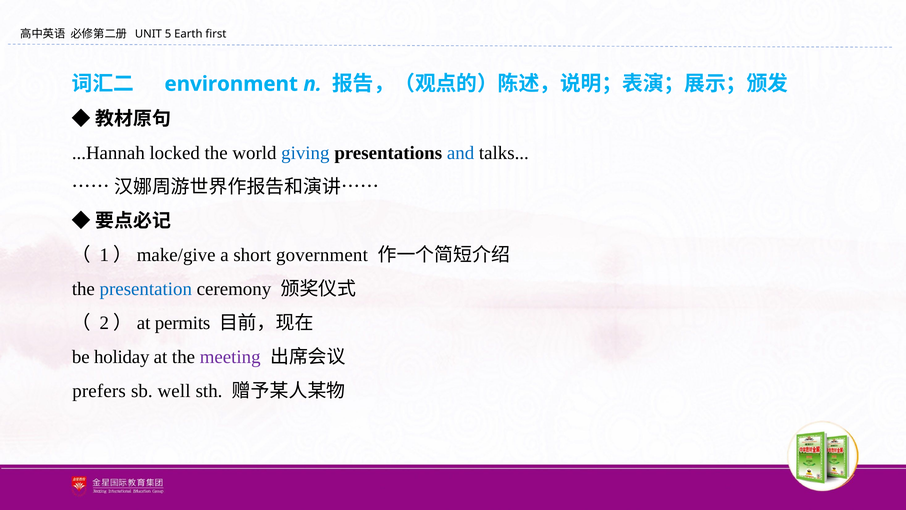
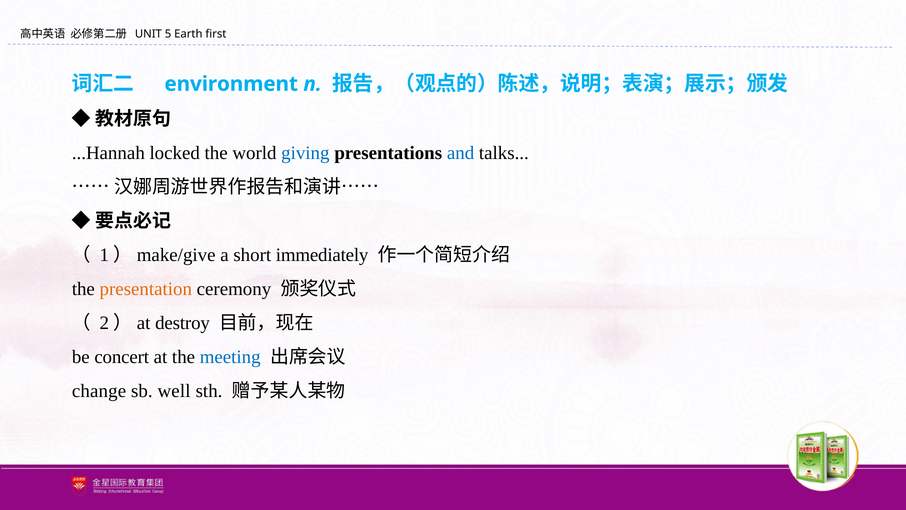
government: government -> immediately (322, 255)
presentation colour: blue -> orange (146, 289)
permits: permits -> destroy (183, 323)
holiday: holiday -> concert (122, 357)
meeting colour: purple -> blue (230, 357)
prefers: prefers -> change (99, 391)
